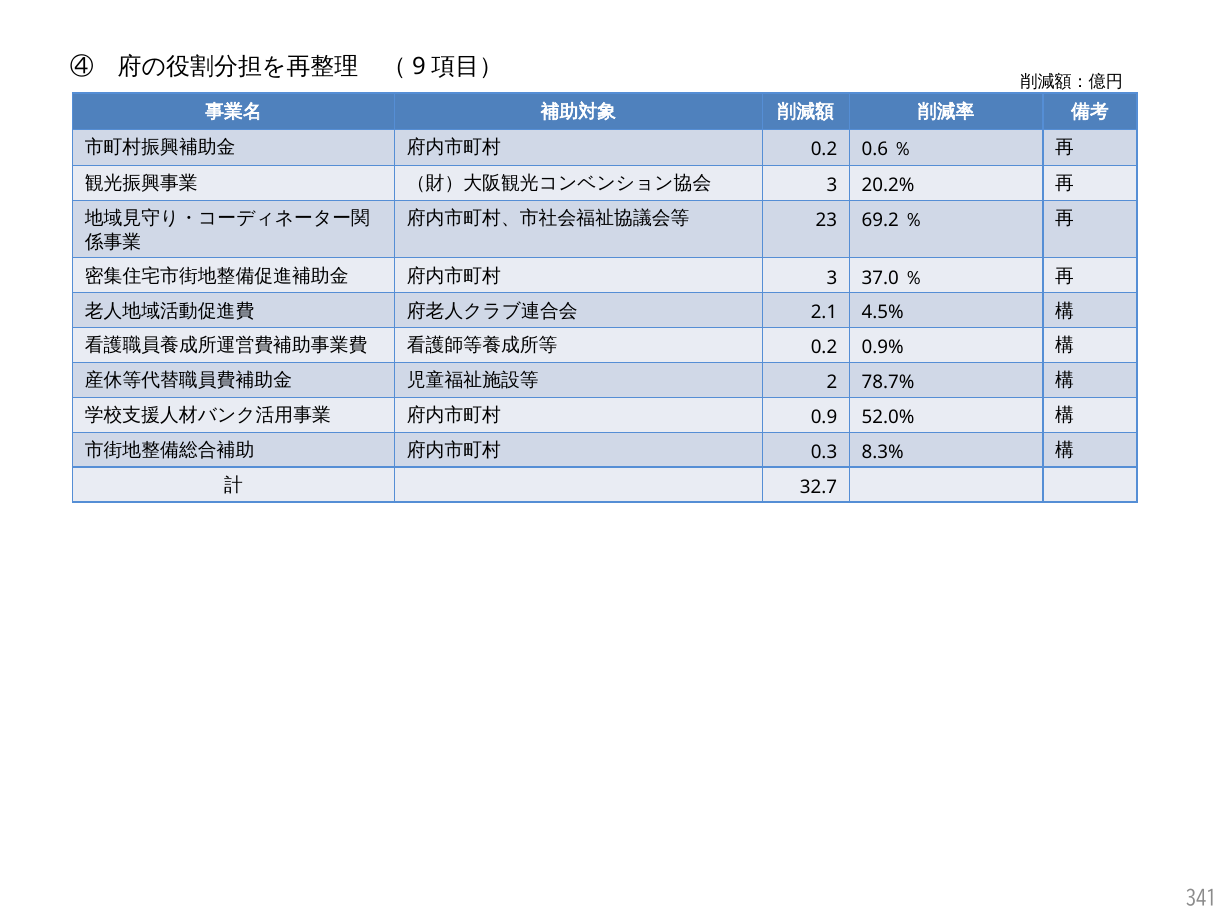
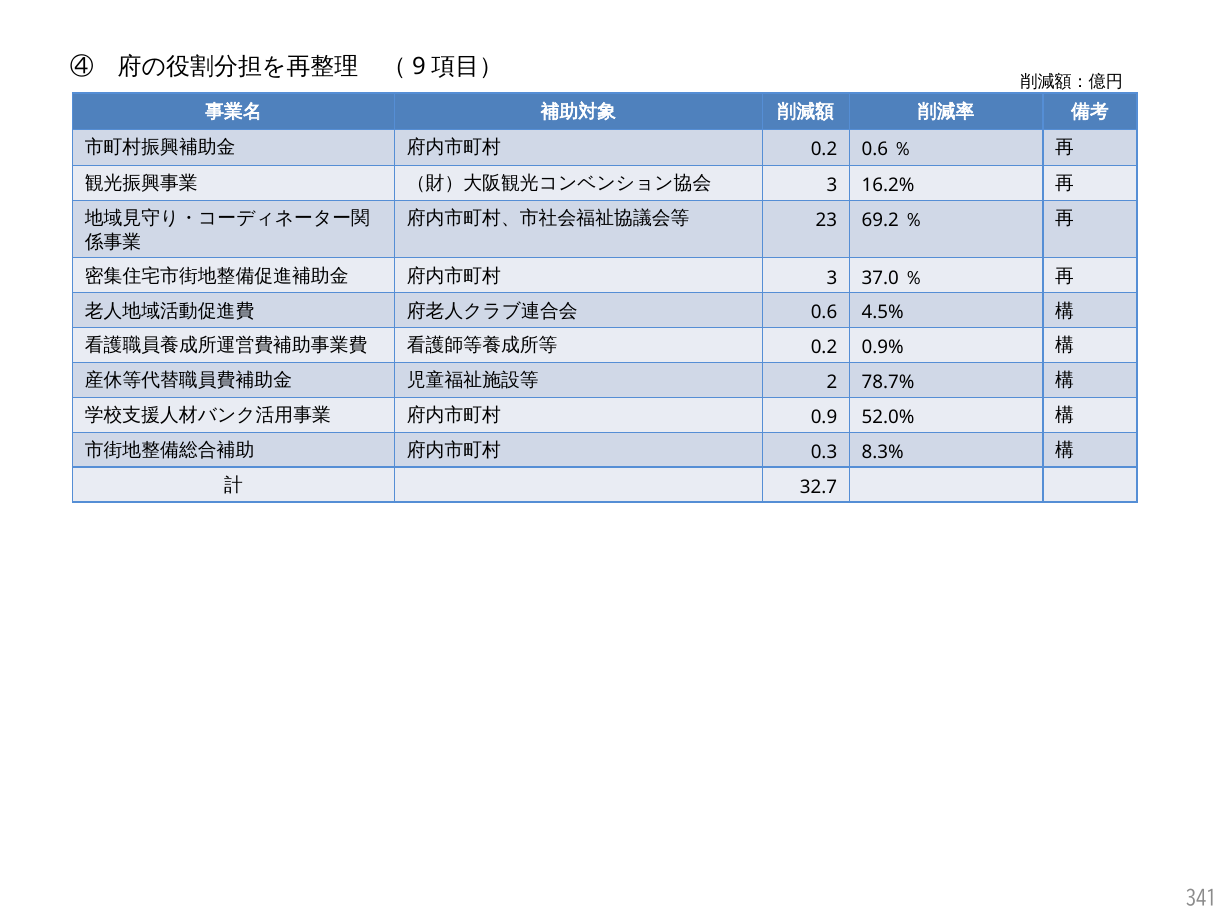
20.2%: 20.2% -> 16.2% (888, 185)
2.1: 2.1 -> 0.6 (824, 313)
